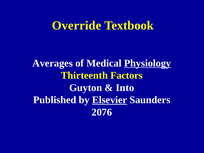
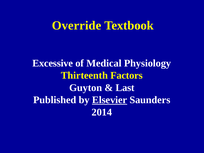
Averages: Averages -> Excessive (53, 63)
Physiology underline: present -> none (148, 63)
Into: Into -> Last (125, 88)
2076: 2076 -> 2014 (102, 112)
